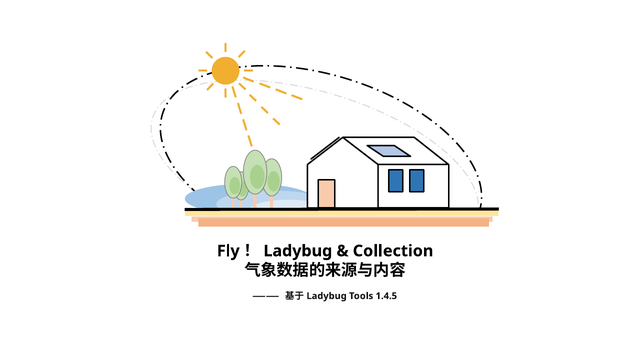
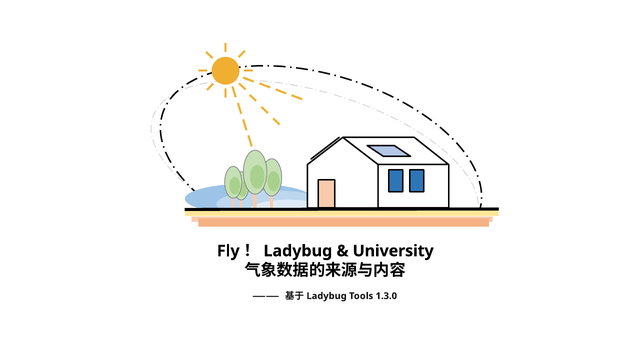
Collection: Collection -> University (393, 251)
1.4.5: 1.4.5 -> 1.3.0 (386, 296)
